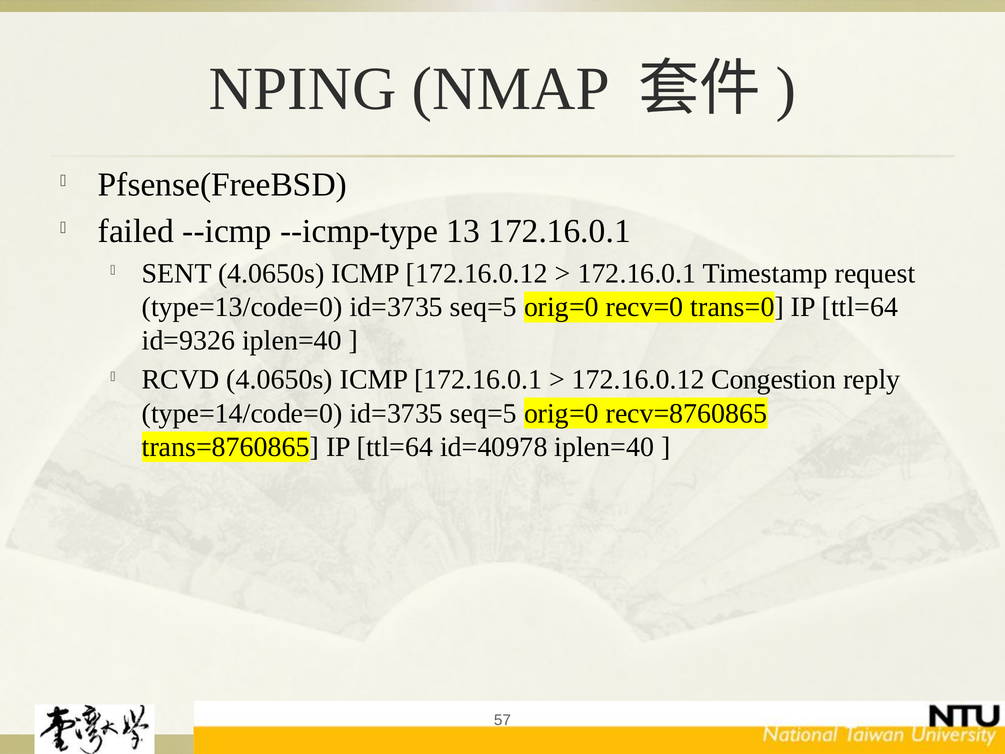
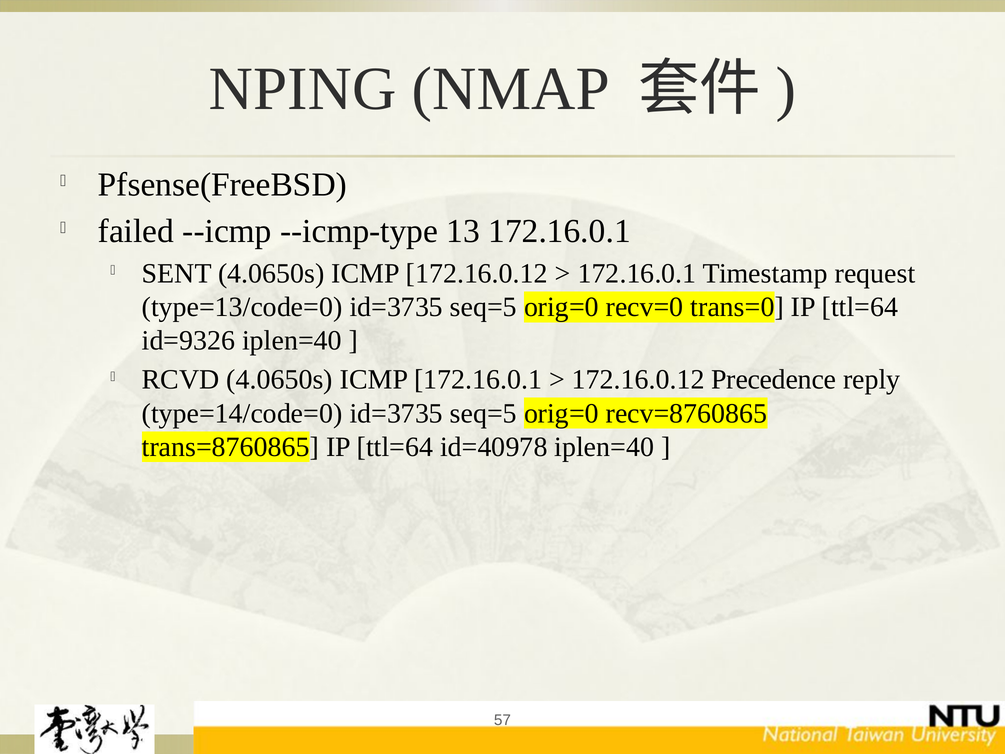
Congestion: Congestion -> Precedence (774, 380)
